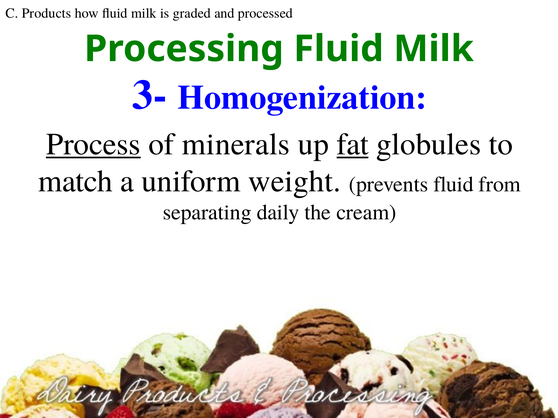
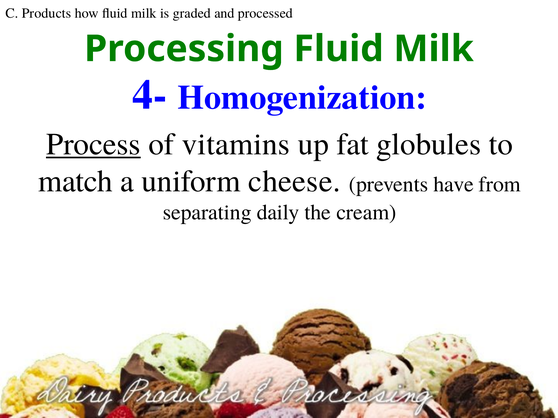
3-: 3- -> 4- (150, 95)
minerals: minerals -> vitamins (236, 144)
fat underline: present -> none (353, 144)
weight: weight -> cheese (294, 182)
prevents fluid: fluid -> have (454, 185)
